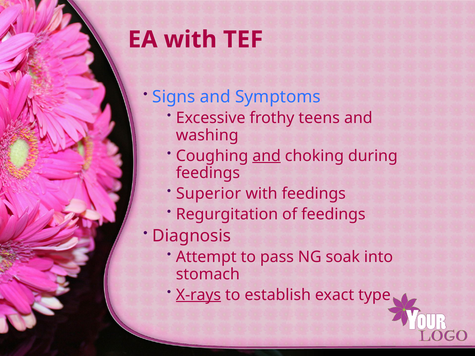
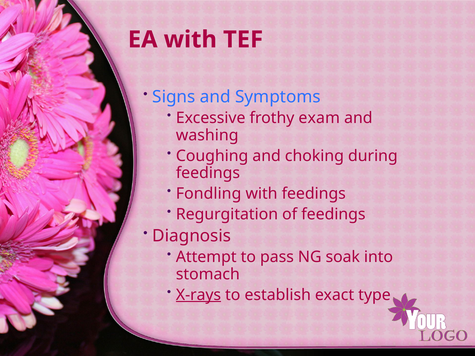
teens: teens -> exam (319, 118)
and underline: present -> none (267, 156)
Superior: Superior -> Fondling (209, 194)
